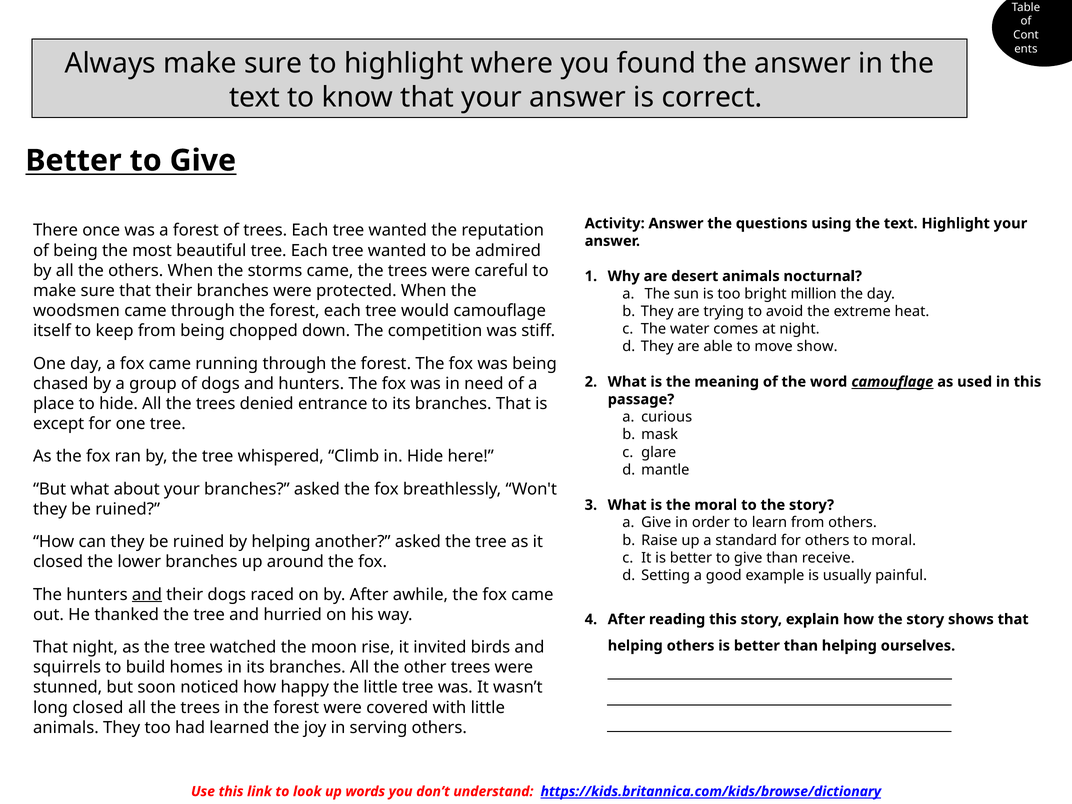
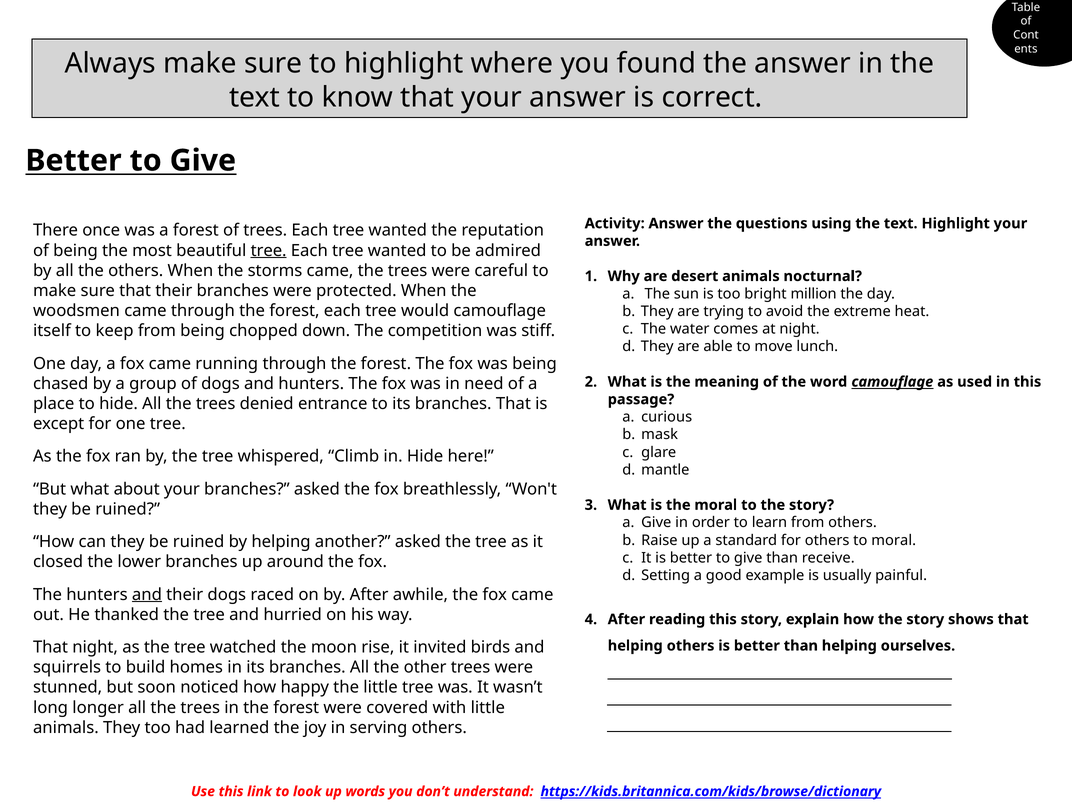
tree underline: none -> present (269, 250)
show: show -> lunch (817, 347)
long closed: closed -> longer (98, 708)
